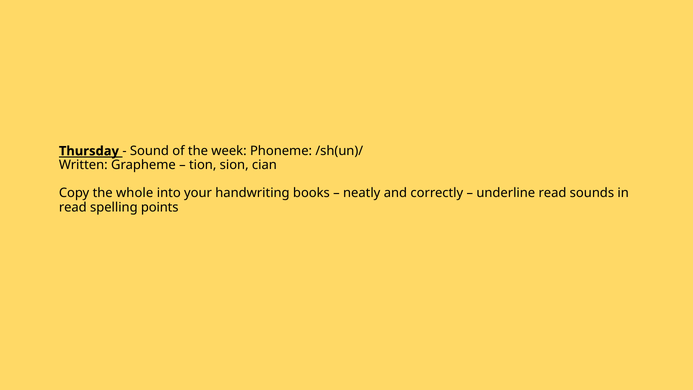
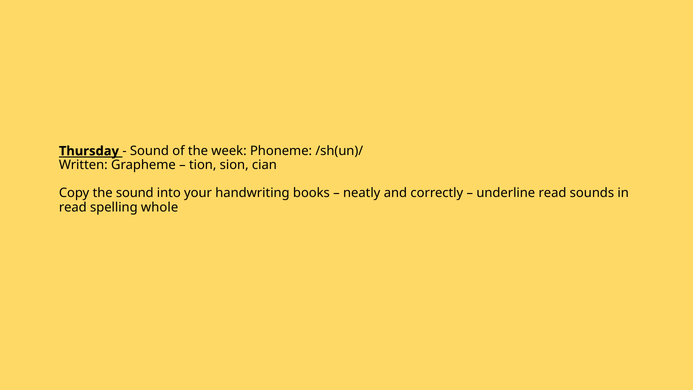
the whole: whole -> sound (135, 193)
points: points -> whole (160, 207)
